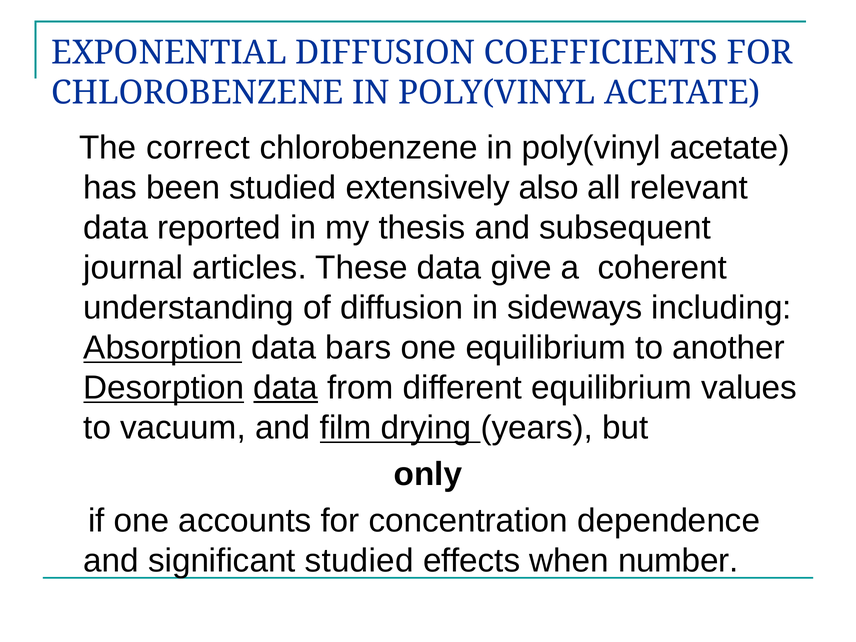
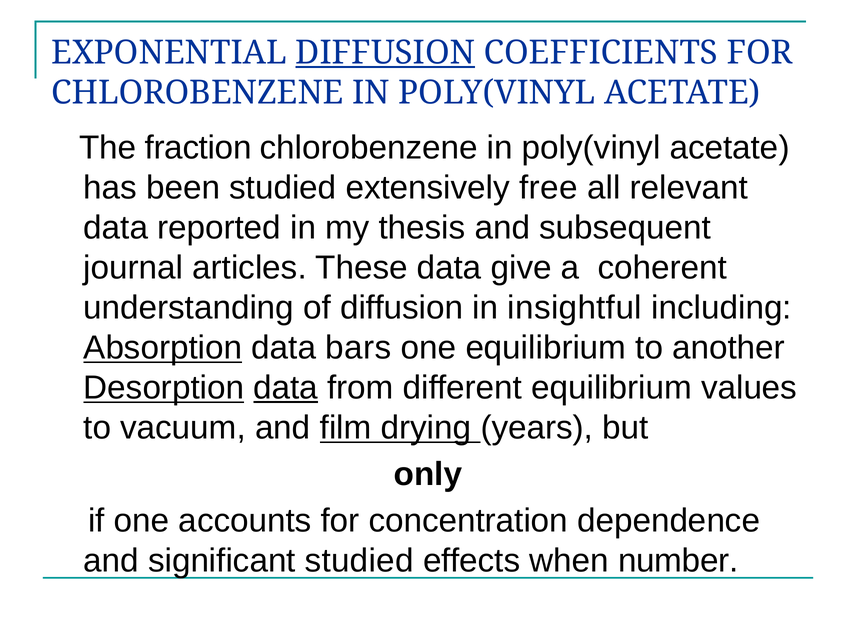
DIFFUSION underline: none -> present (385, 53)
correct: correct -> fraction (198, 148)
also: also -> free (548, 188)
sideways: sideways -> insightful (575, 308)
